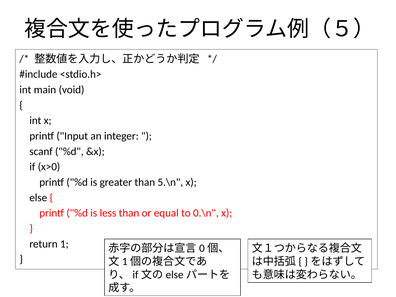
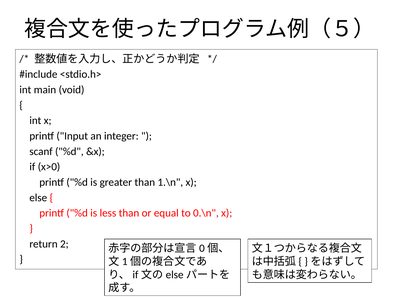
5.\n: 5.\n -> 1.\n (170, 182)
1: 1 -> 2 (64, 244)
